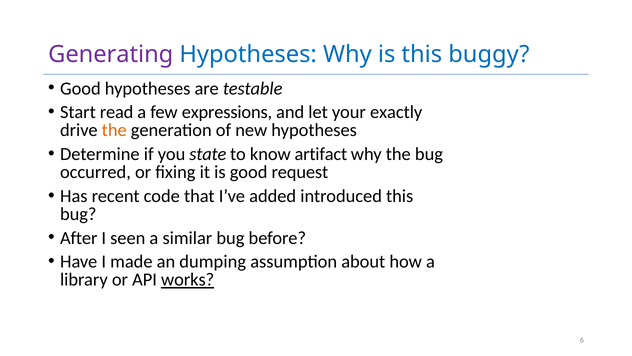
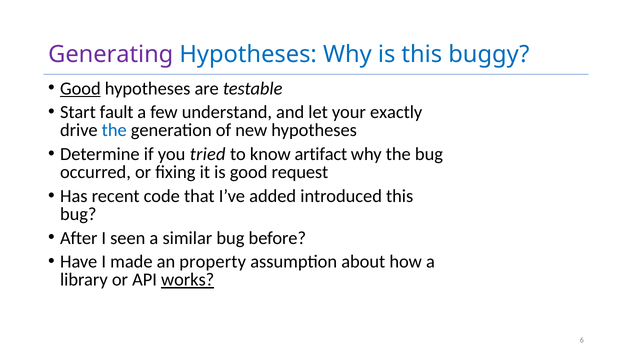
Good underline: none -> present (80, 88)
read: read -> fault (117, 112)
expressions: expressions -> understand (227, 112)
the colour: orange -> blue (114, 130)
state: state -> tried (208, 154)
dumping: dumping -> property (213, 261)
